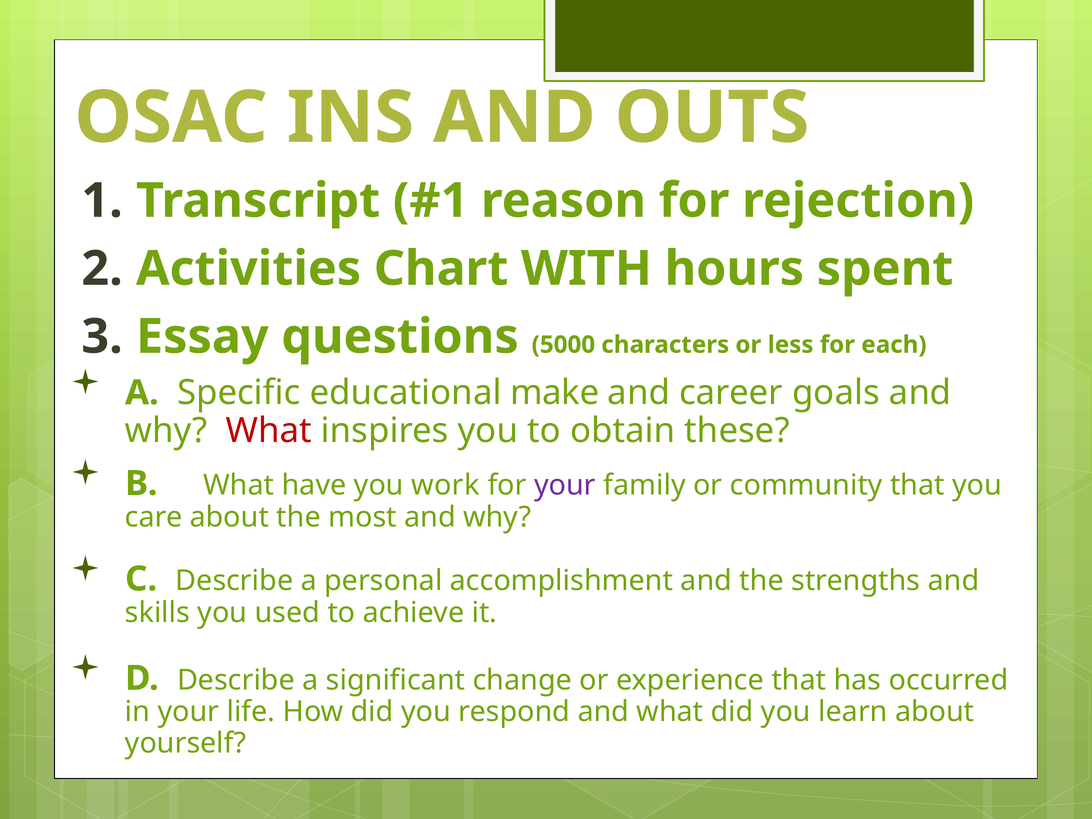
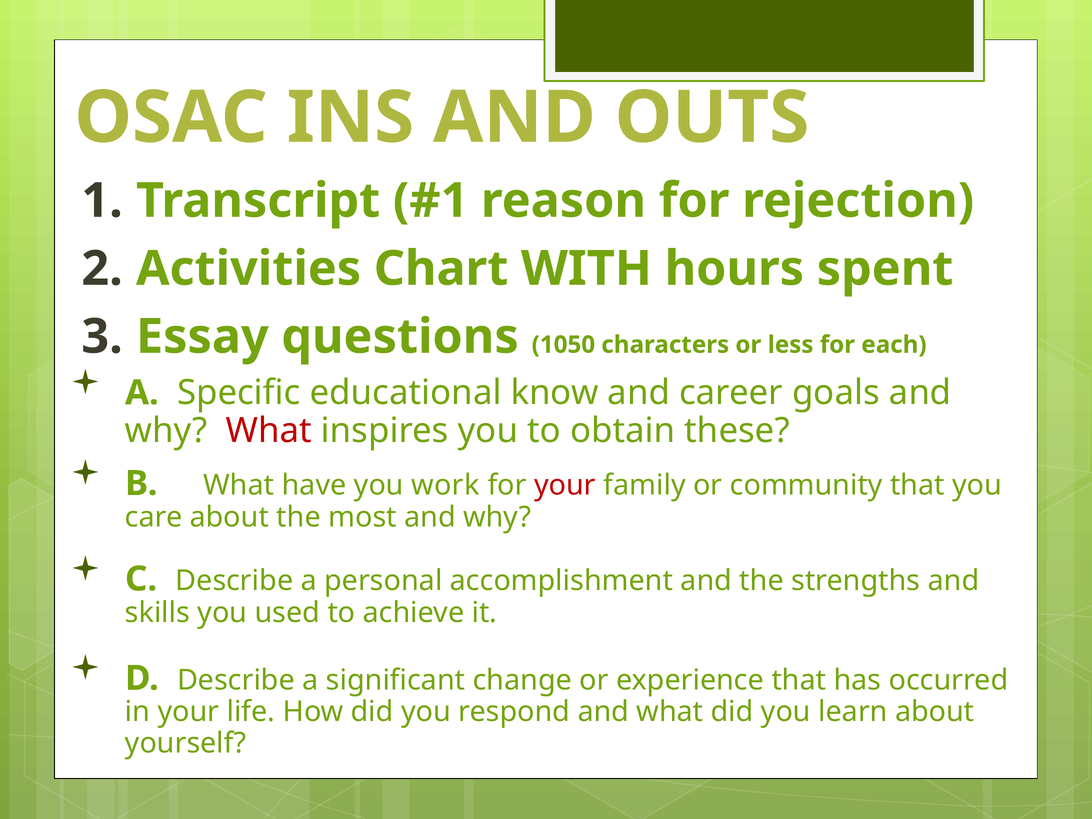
5000: 5000 -> 1050 (563, 345)
make: make -> know (555, 393)
your colour: purple -> red (565, 485)
